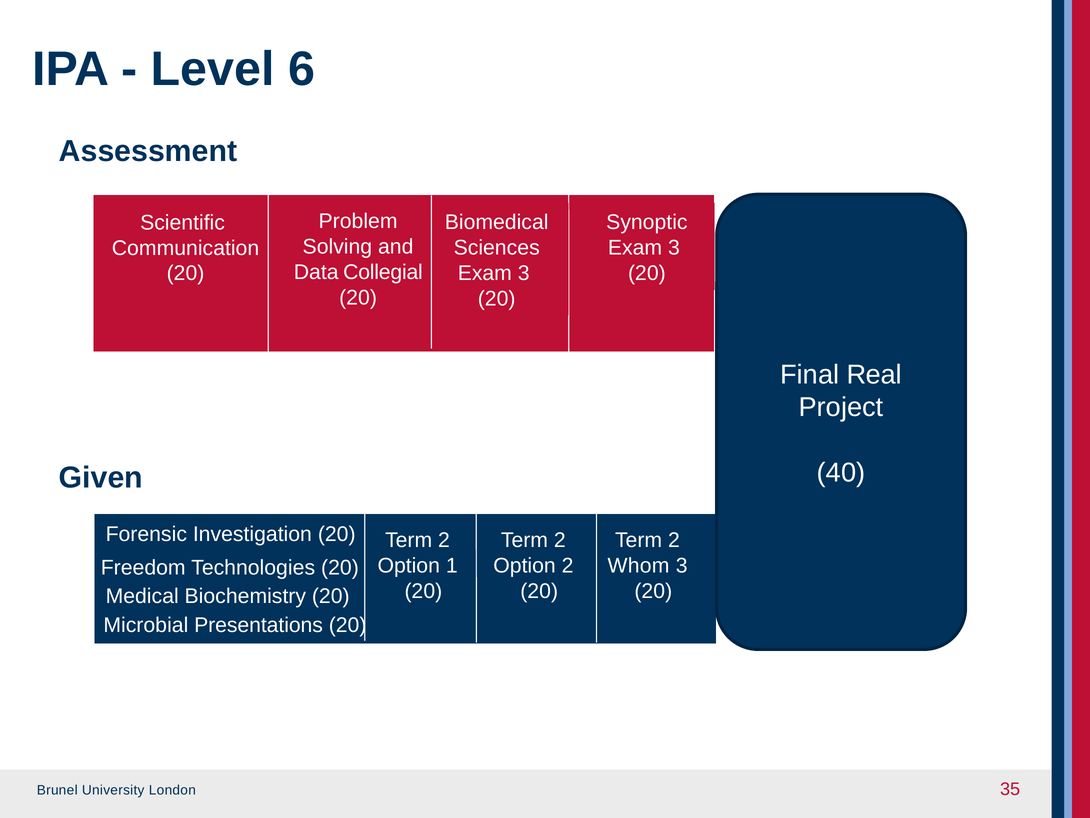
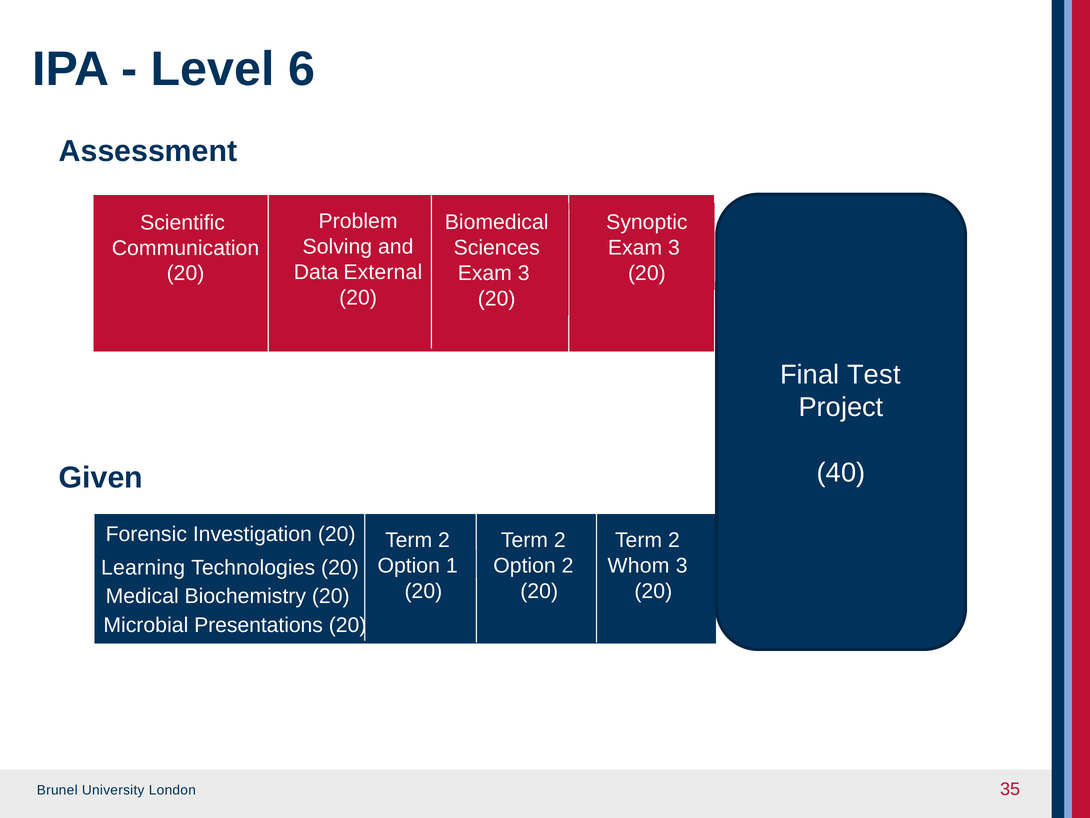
Collegial: Collegial -> External (383, 272)
Real: Real -> Test (874, 374)
Freedom: Freedom -> Learning (143, 567)
